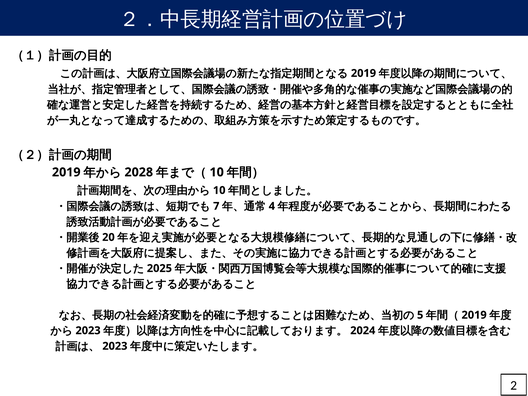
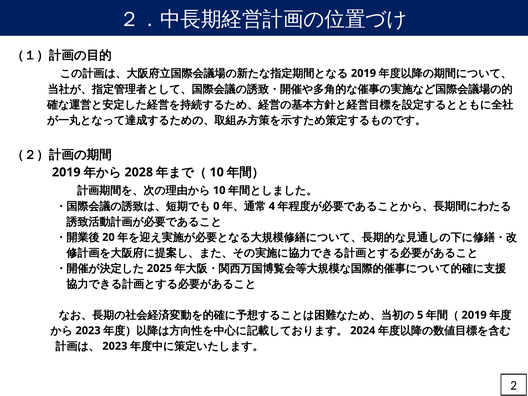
7: 7 -> 0 (216, 206)
